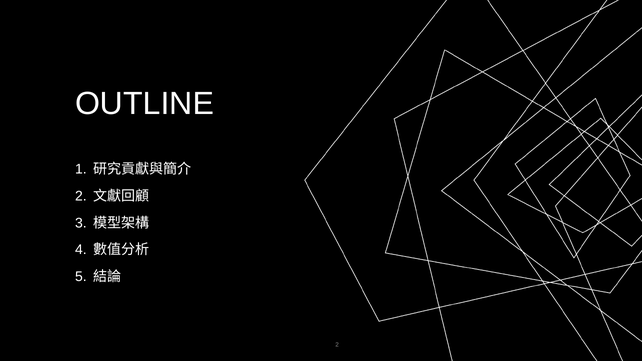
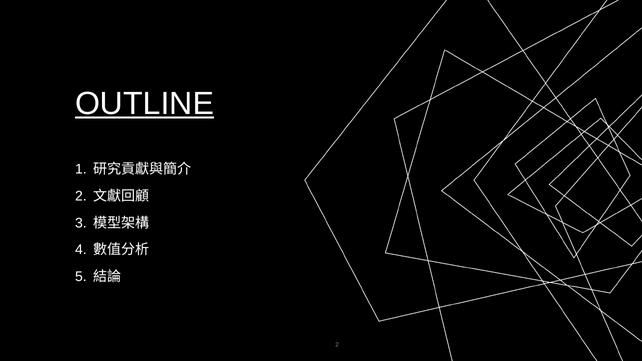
OUTLINE underline: none -> present (144, 104)
